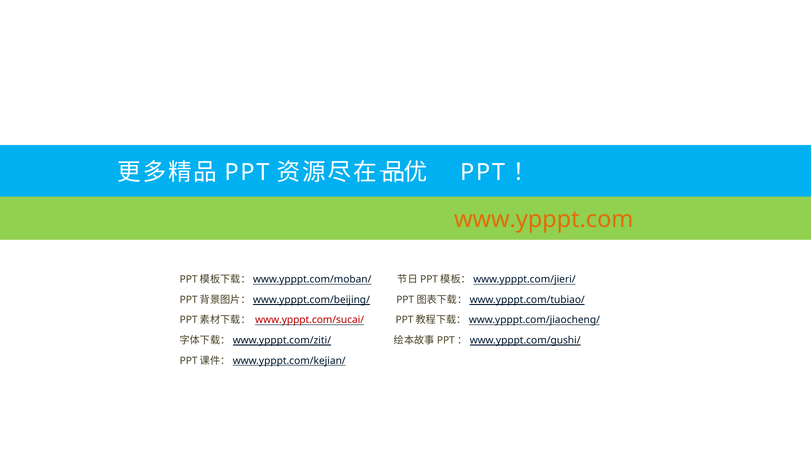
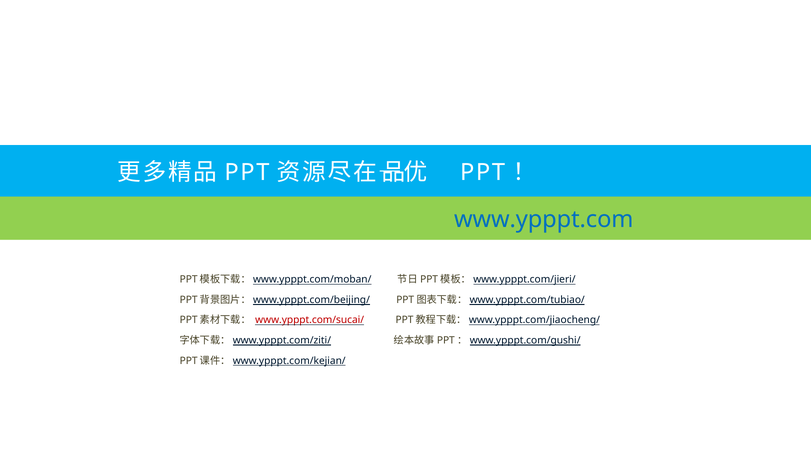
www.ypppt.com colour: orange -> blue (544, 220)
